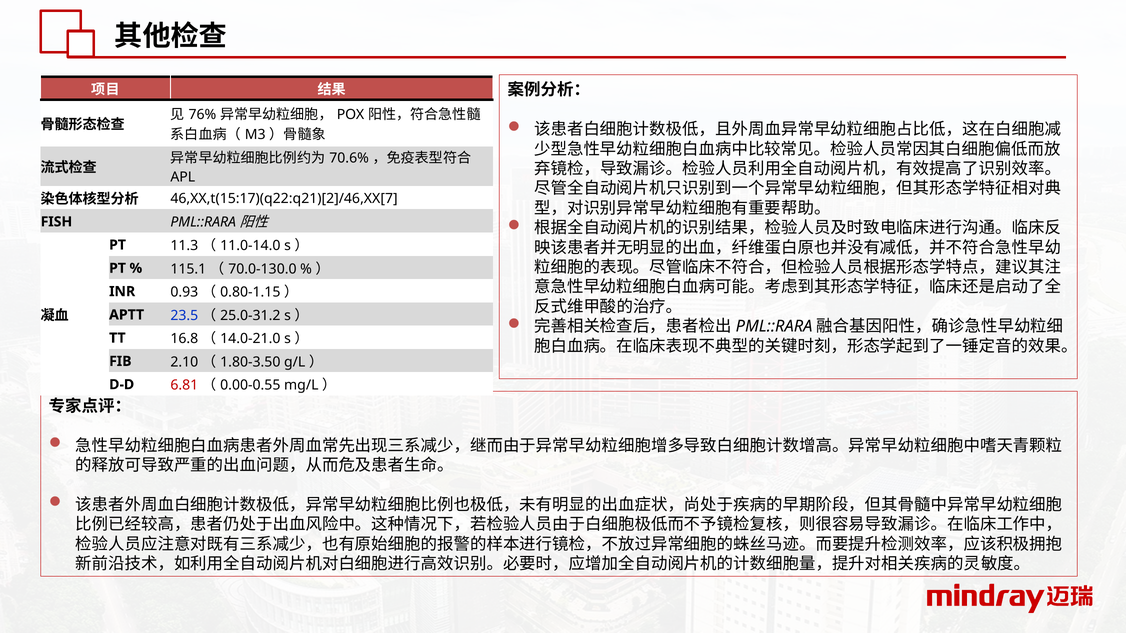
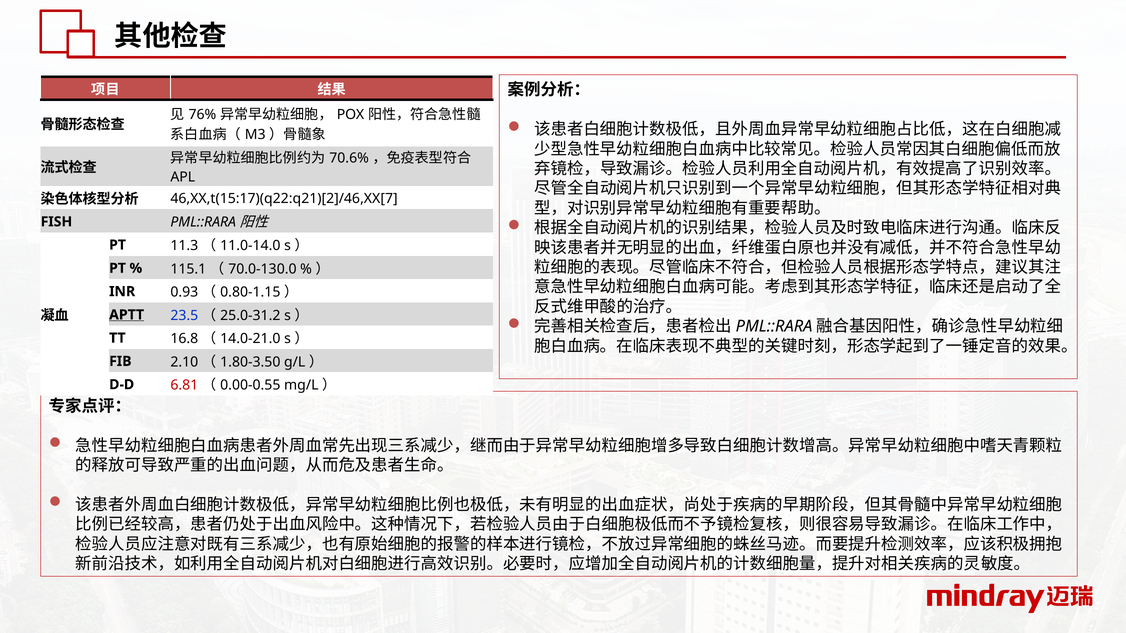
APTT underline: none -> present (127, 315)
